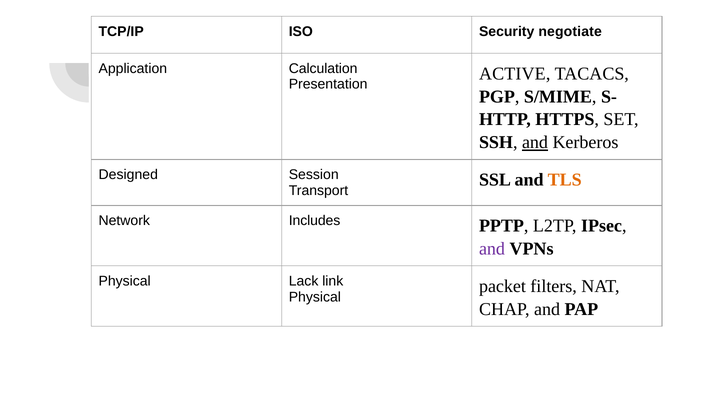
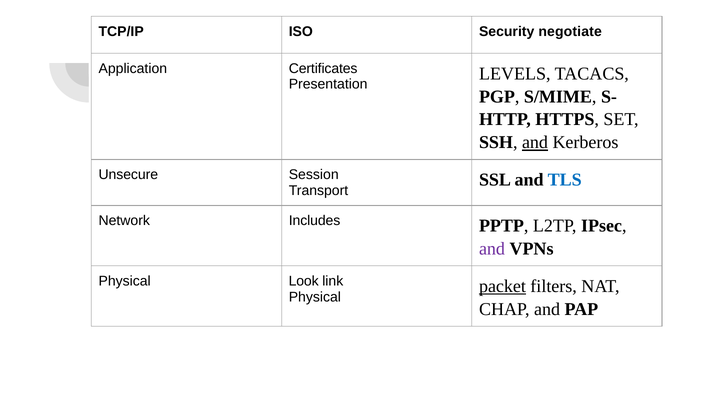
Calculation: Calculation -> Certificates (323, 69)
ACTIVE: ACTIVE -> LEVELS (515, 74)
Designed: Designed -> Unsecure (128, 175)
TLS colour: orange -> blue (565, 180)
Lack: Lack -> Look (304, 281)
packet underline: none -> present (502, 286)
